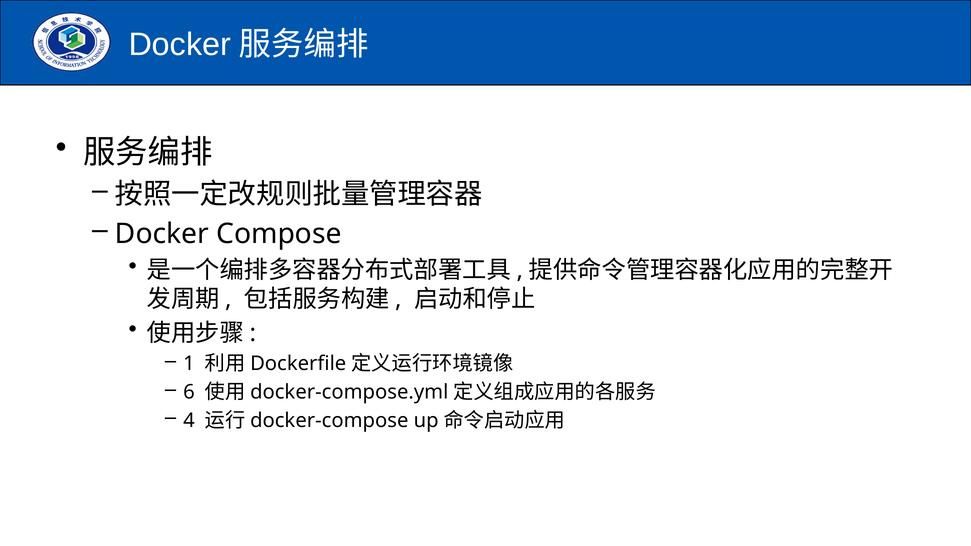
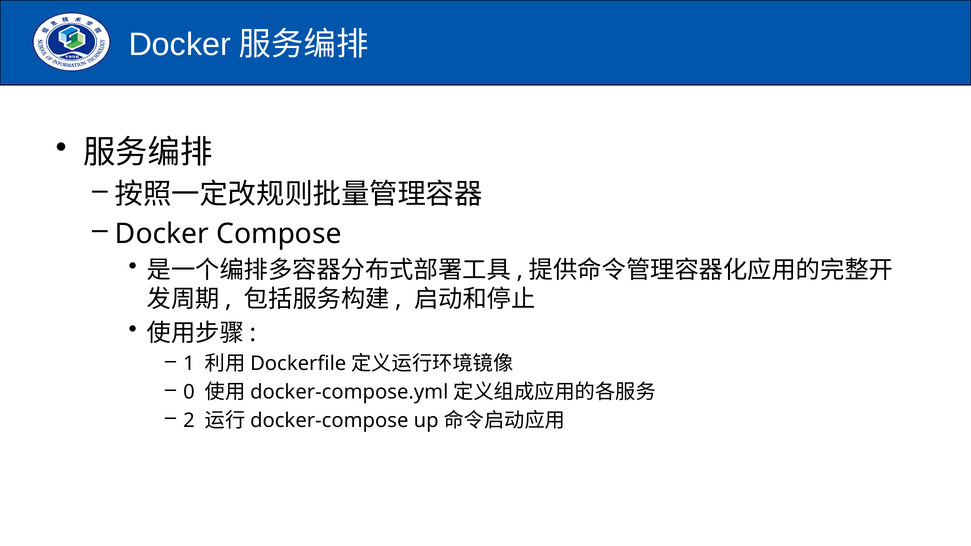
6: 6 -> 0 (189, 392)
4: 4 -> 2 (189, 421)
